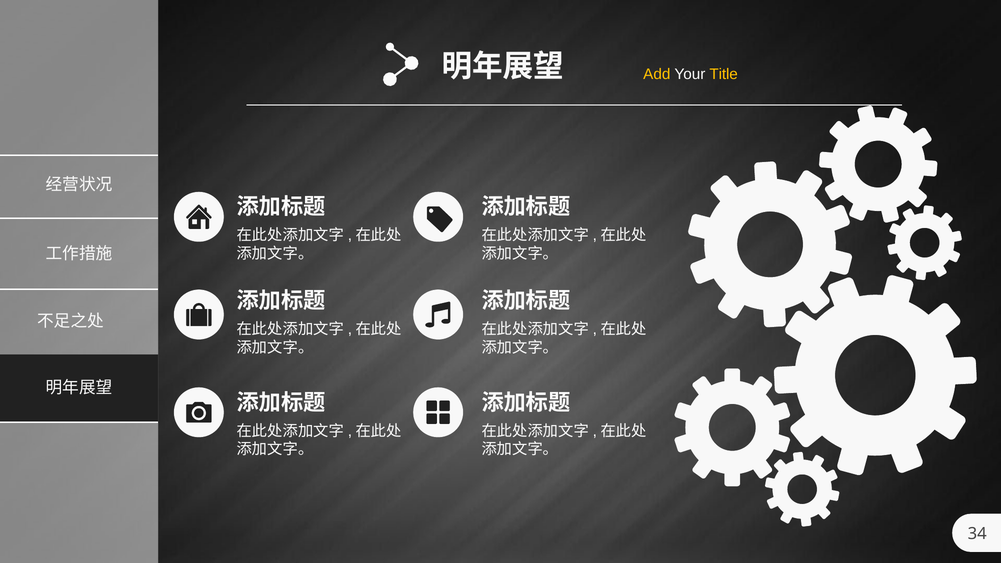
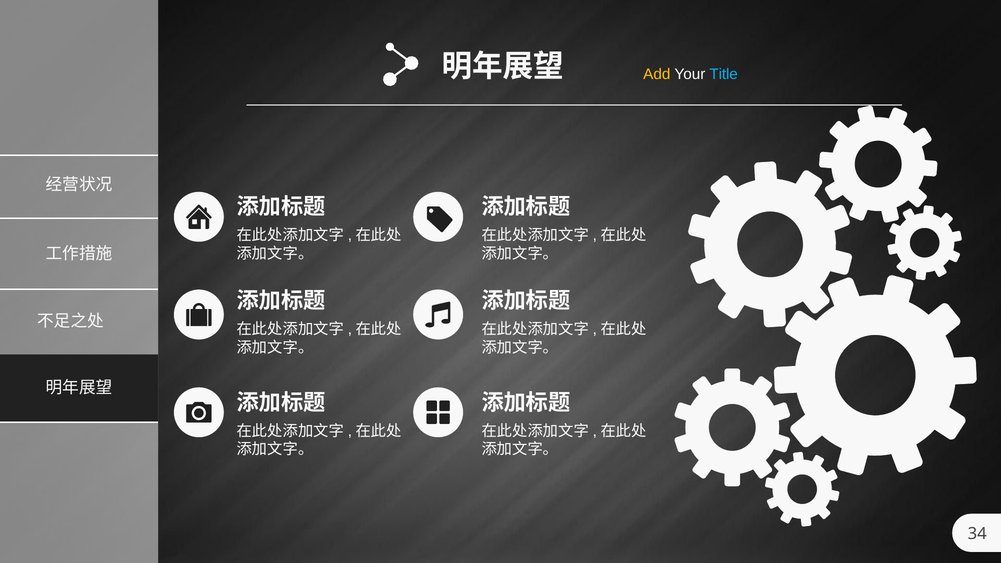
Title colour: yellow -> light blue (724, 74)
